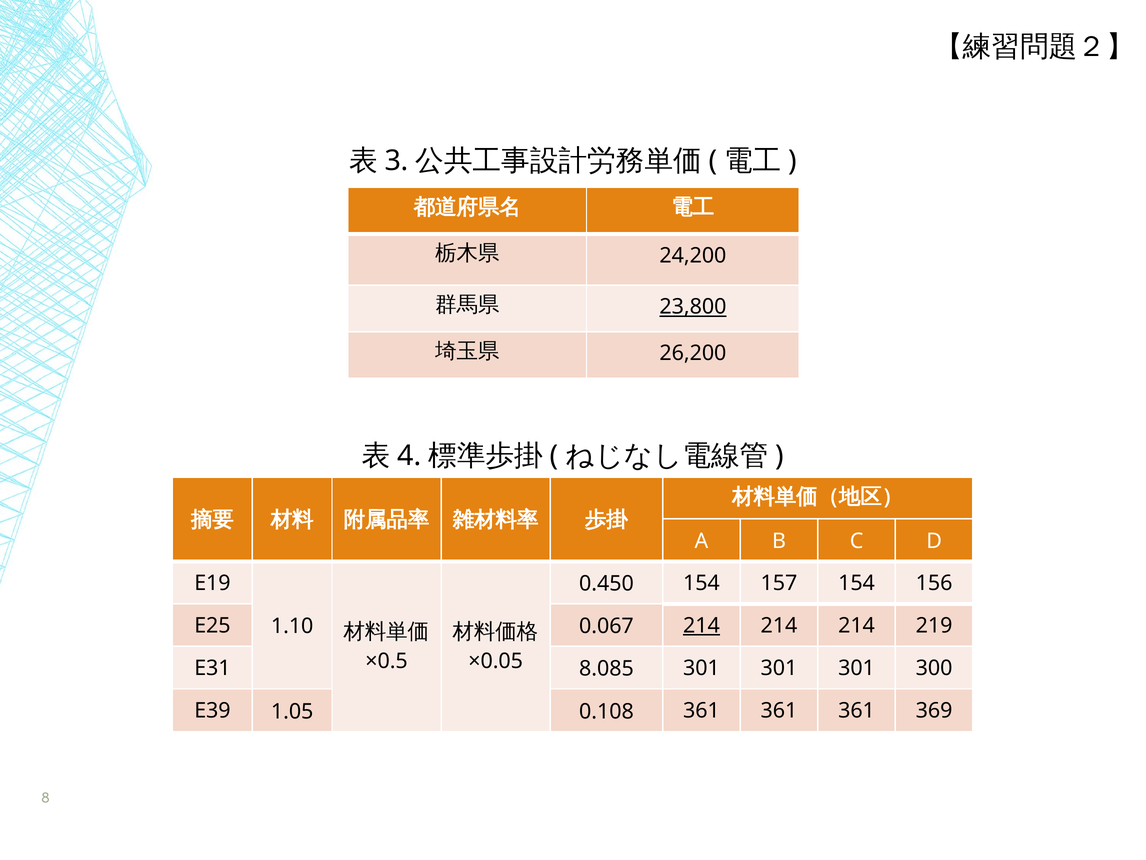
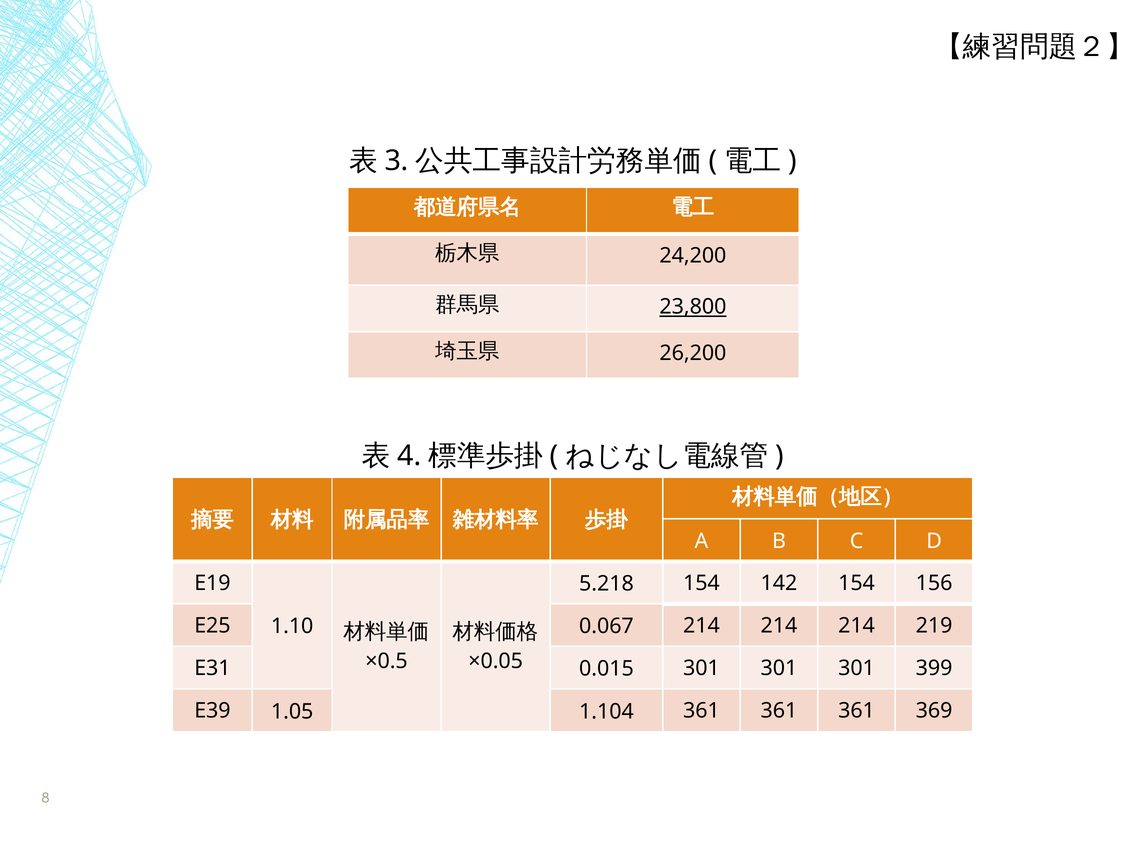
0.450: 0.450 -> 5.218 (606, 584)
157: 157 -> 142 (779, 583)
214 underline: present -> none (701, 625)
8.085: 8.085 -> 0.015 (606, 669)
300: 300 -> 399 (934, 668)
0.108: 0.108 -> 1.104 (606, 711)
